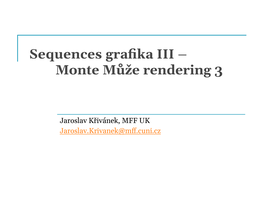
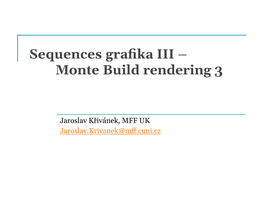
Může: Může -> Build (121, 70)
